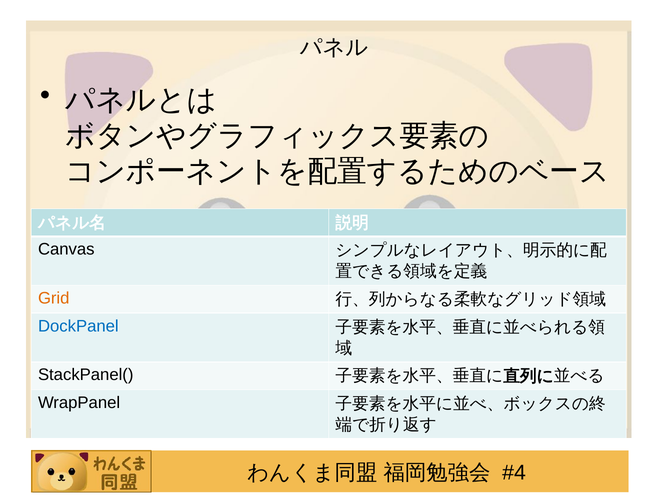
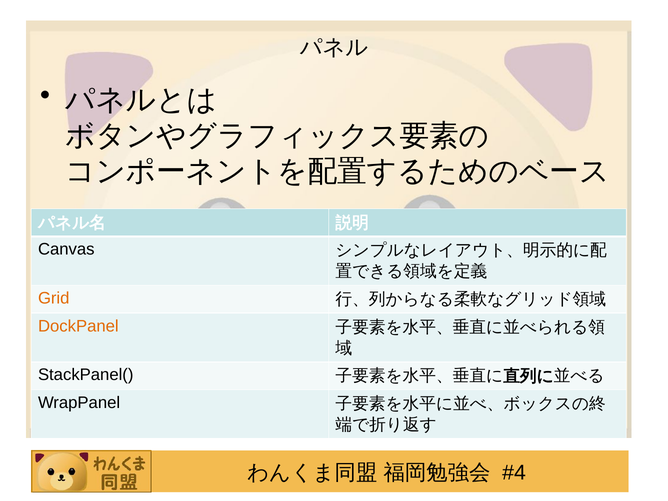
DockPanel colour: blue -> orange (78, 326)
